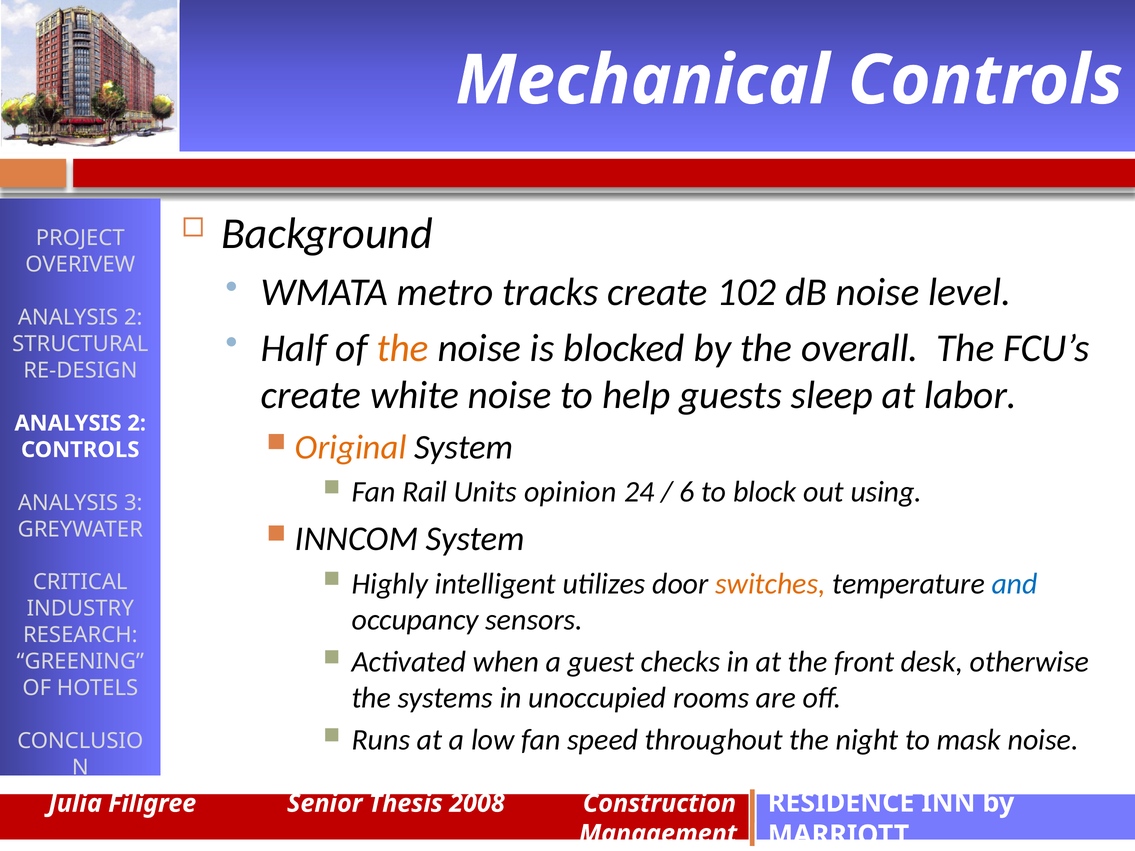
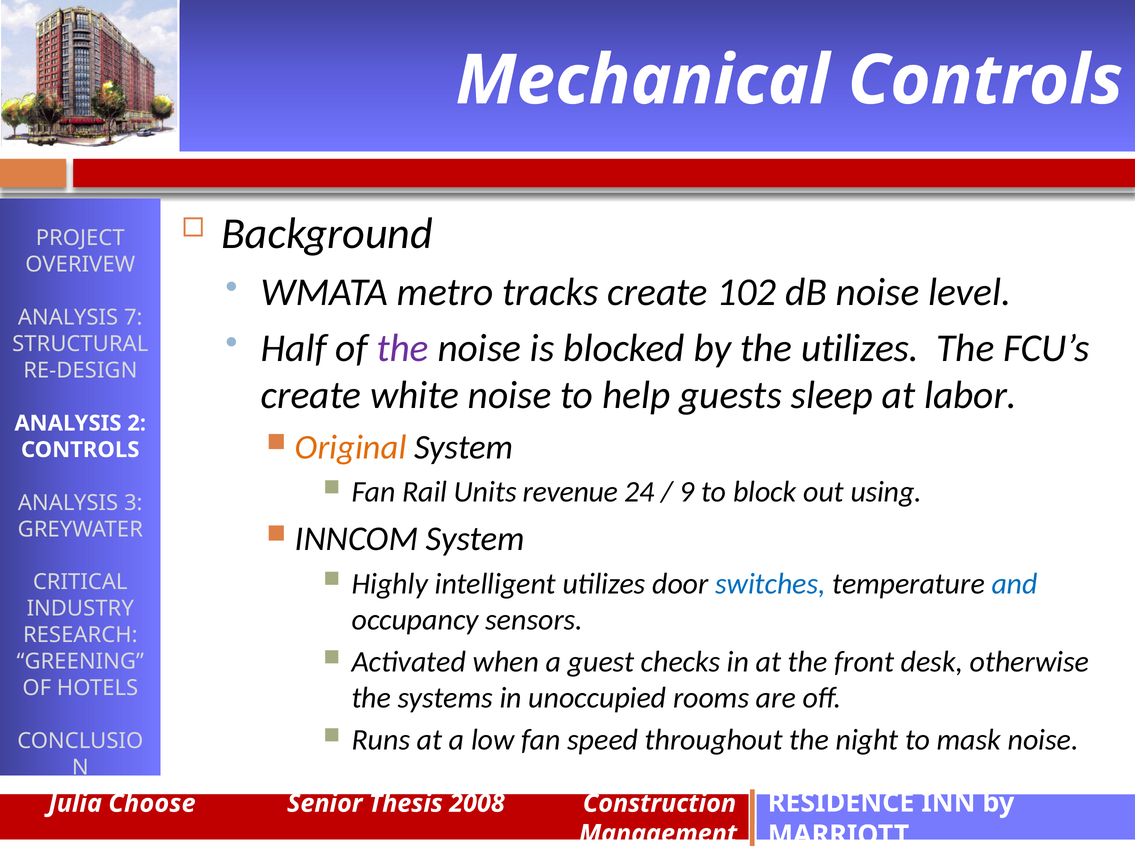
2: 2 -> 7 (133, 317)
the colour: orange -> purple (403, 348)
the overall: overall -> utilizes (860, 348)
opinion: opinion -> revenue (571, 492)
6: 6 -> 9 (687, 492)
switches colour: orange -> blue (770, 584)
Filigree: Filigree -> Choose (152, 804)
